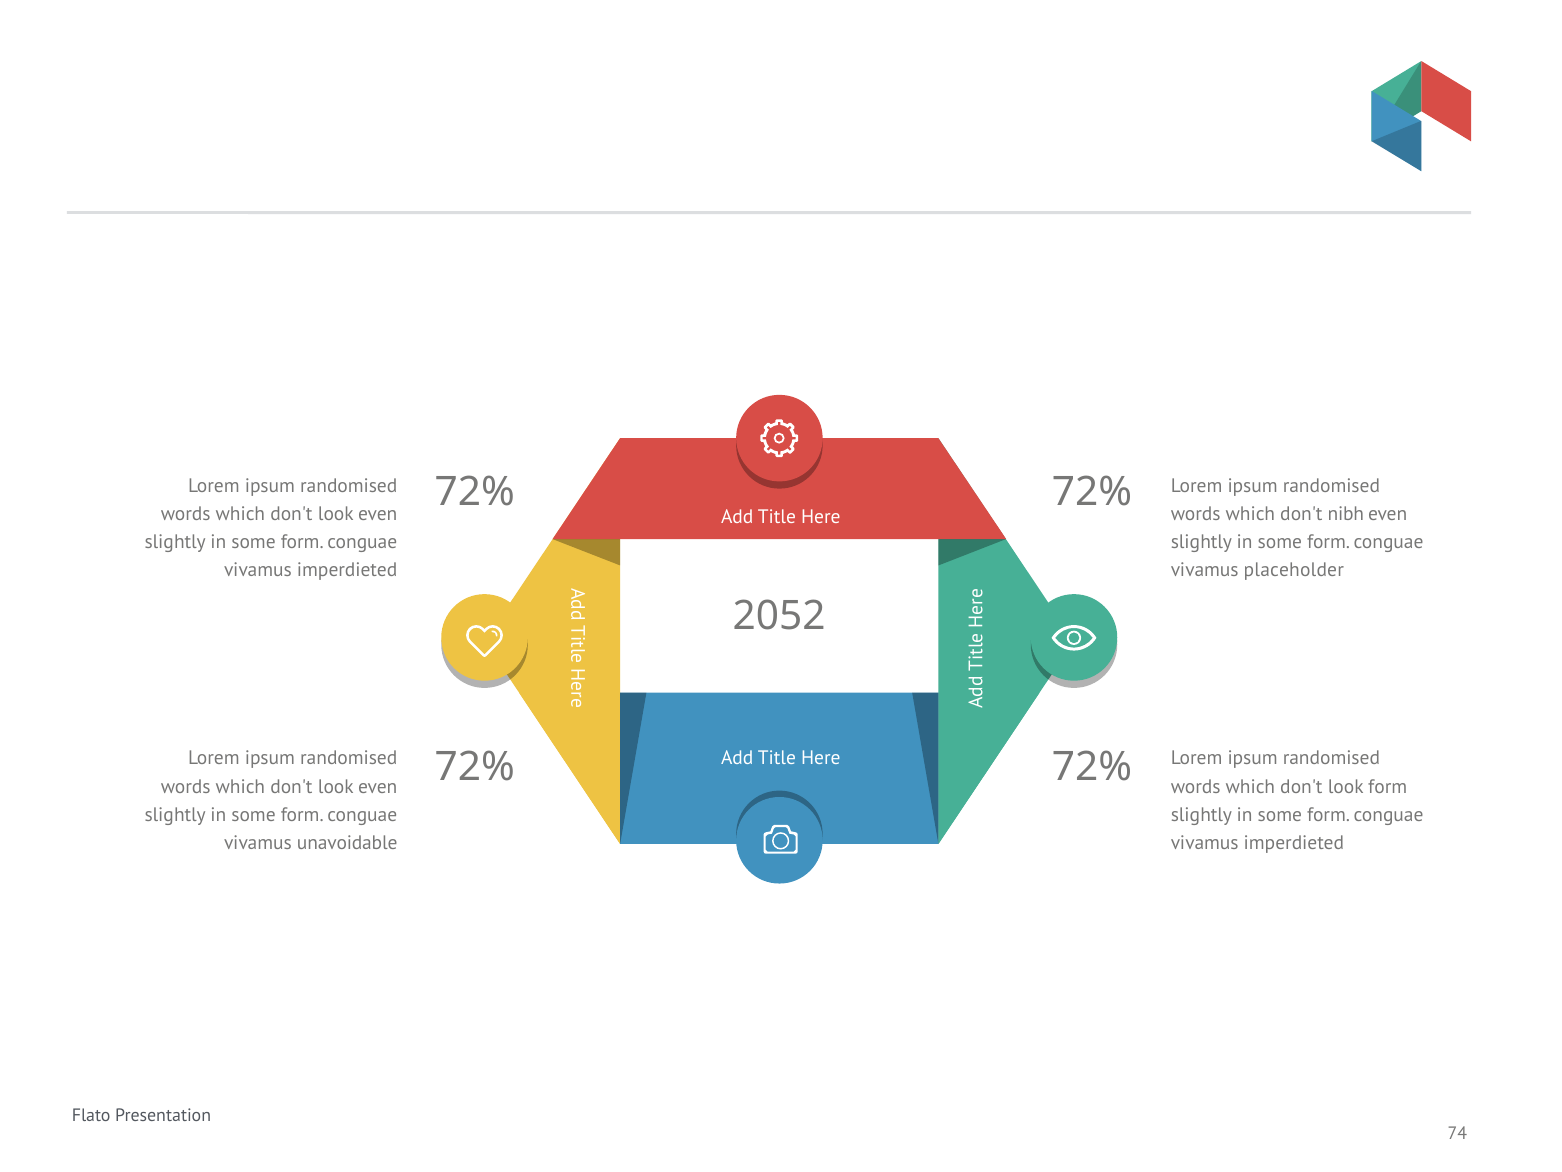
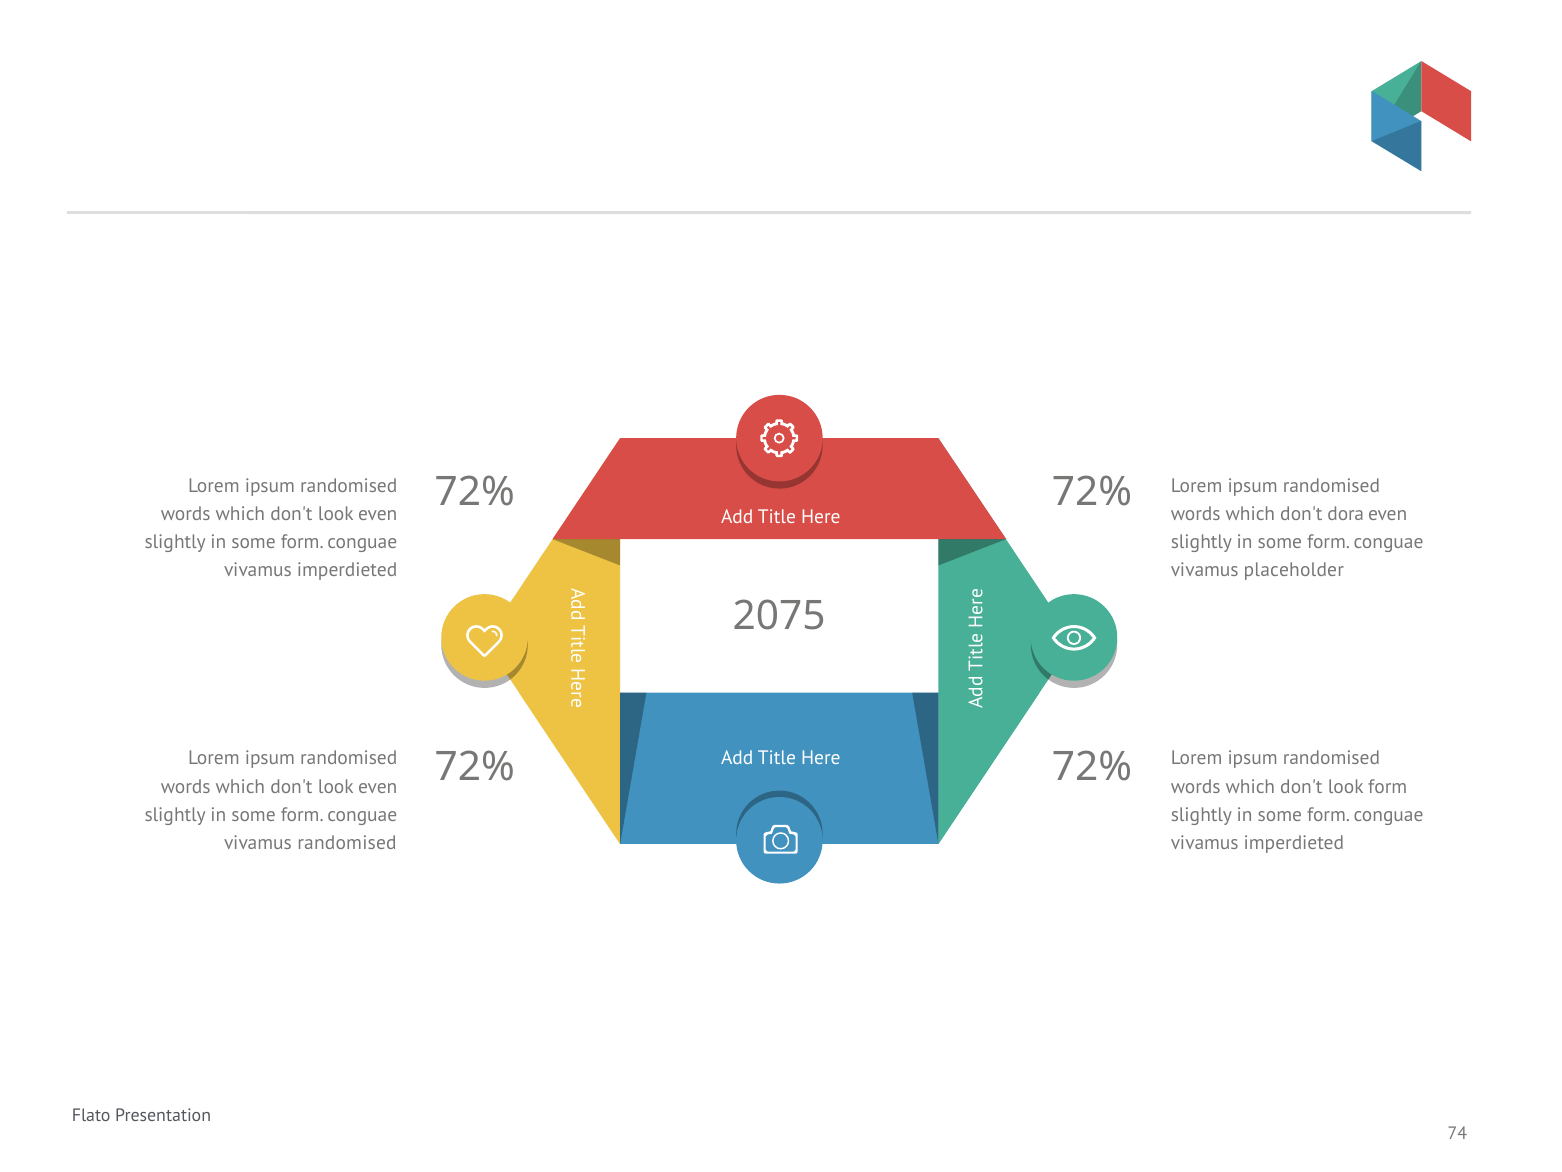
nibh: nibh -> dora (1346, 514)
2052: 2052 -> 2075 (779, 616)
vivamus unavoidable: unavoidable -> randomised (347, 842)
